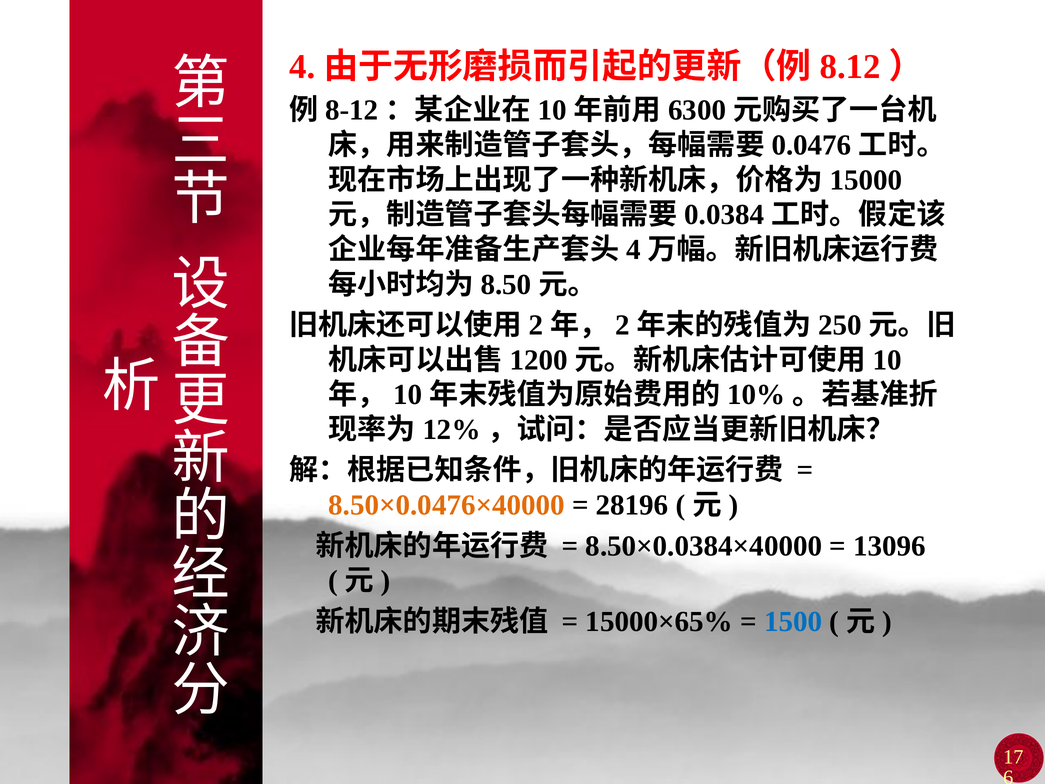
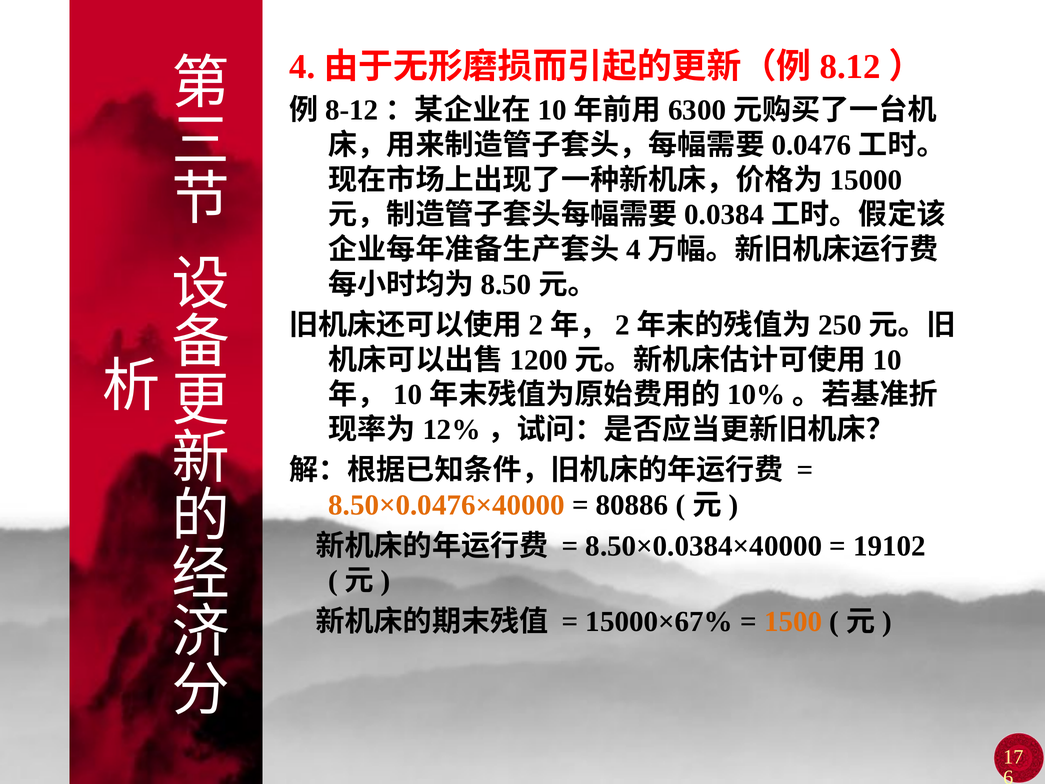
28196: 28196 -> 80886 (632, 505)
13096: 13096 -> 19102 (890, 546)
15000×65%: 15000×65% -> 15000×67% (659, 621)
1500 colour: blue -> orange (793, 621)
